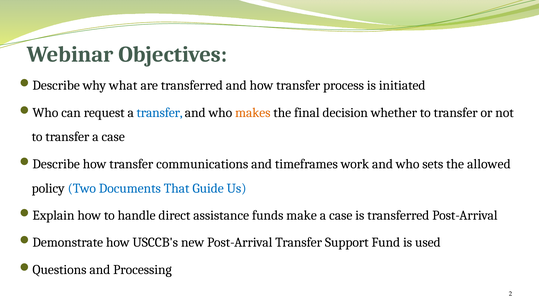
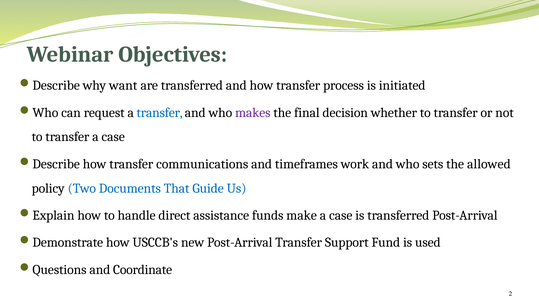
what: what -> want (123, 86)
makes colour: orange -> purple (253, 113)
Processing: Processing -> Coordinate (143, 270)
